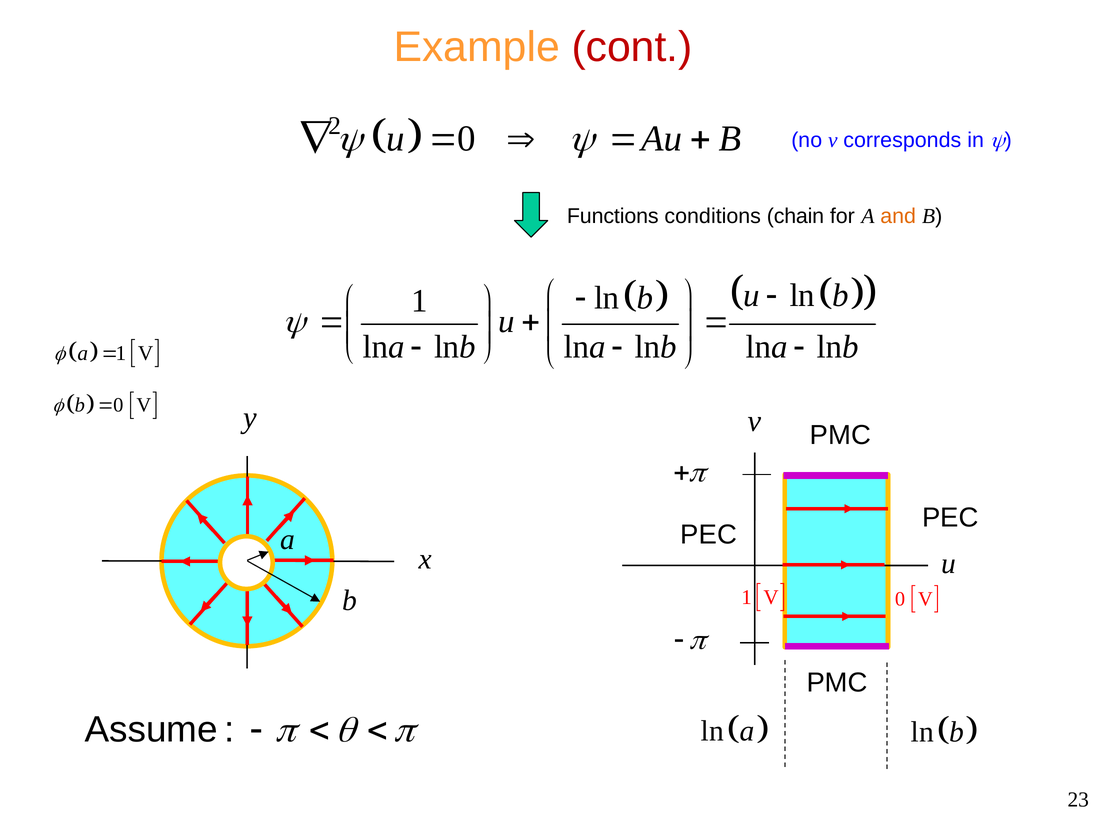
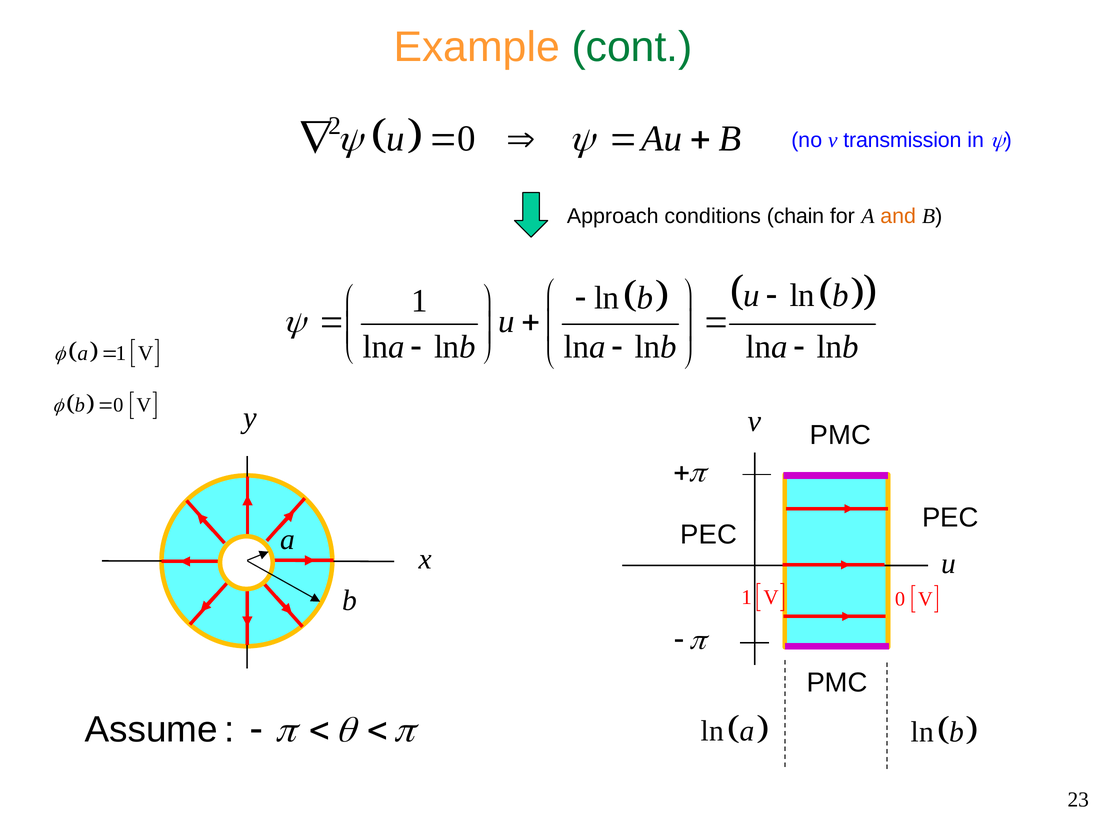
cont colour: red -> green (632, 47)
corresponds: corresponds -> transmission (902, 140)
Functions: Functions -> Approach (613, 216)
